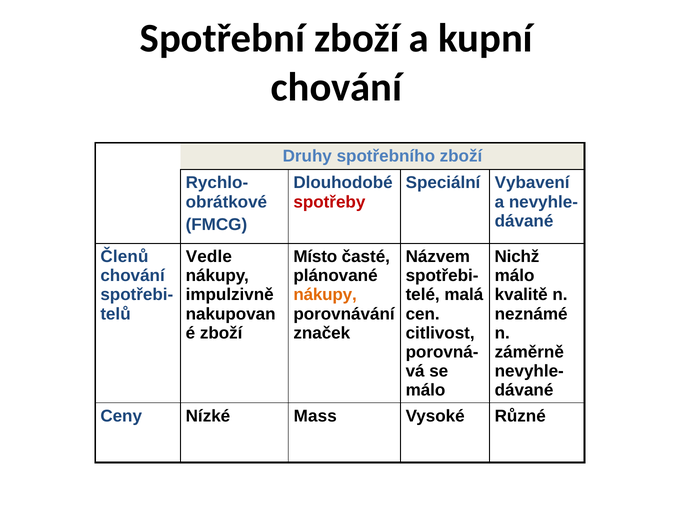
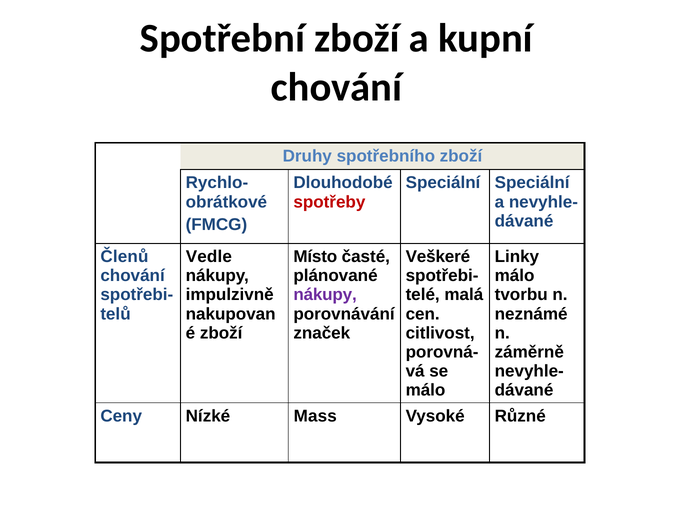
Speciální Vybavení: Vybavení -> Speciální (532, 183)
Názvem: Názvem -> Veškeré (438, 257)
Nichž: Nichž -> Linky (517, 257)
nákupy colour: orange -> purple (325, 295)
kvalitě: kvalitě -> tvorbu (521, 295)
